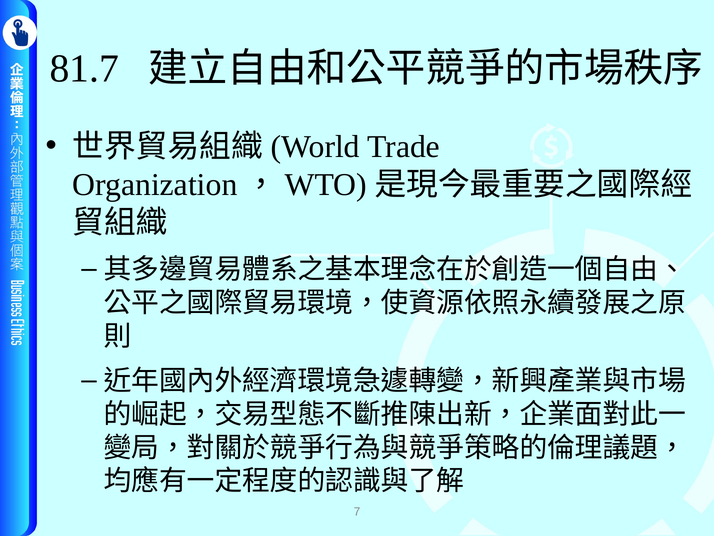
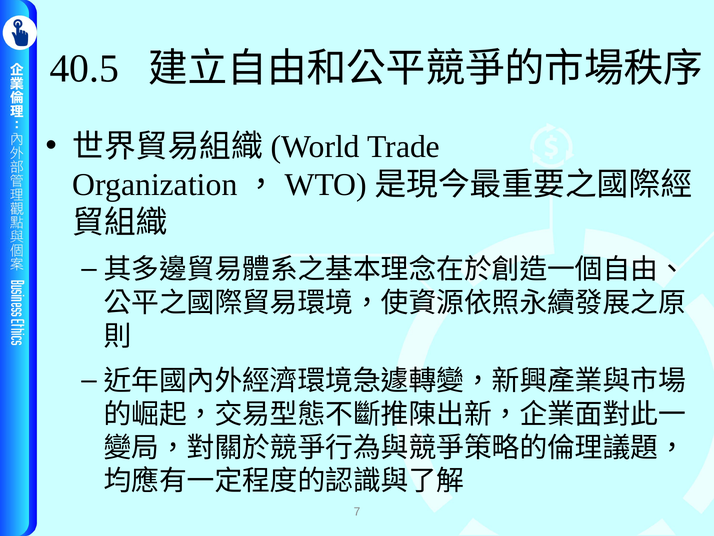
81.7: 81.7 -> 40.5 (84, 69)
